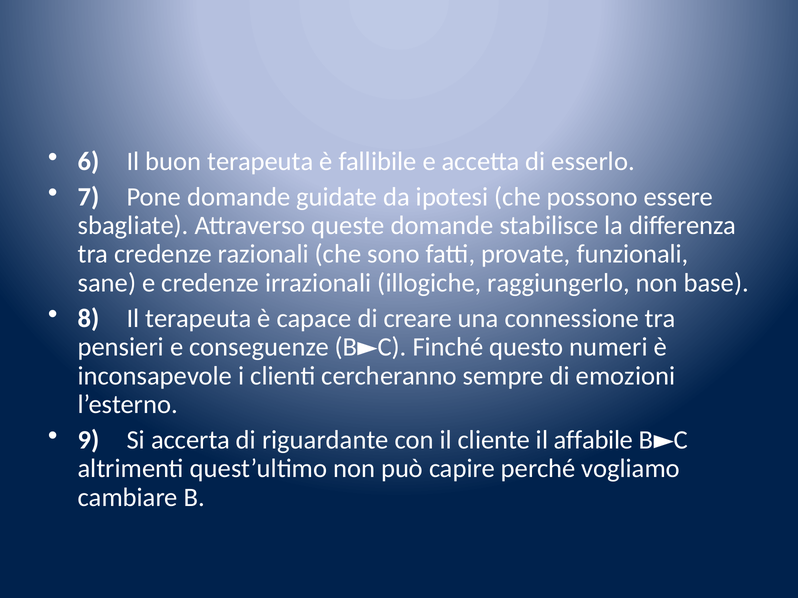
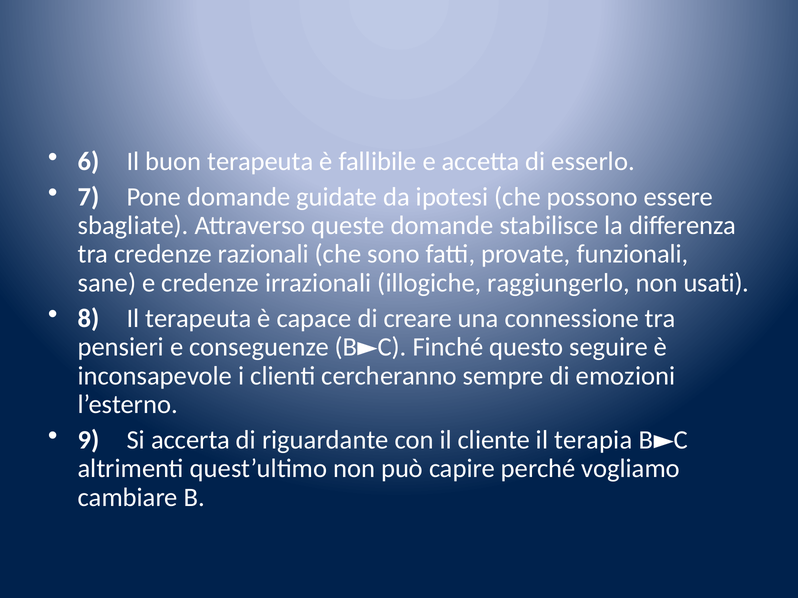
base: base -> usati (716, 283)
numeri: numeri -> seguire (609, 347)
affabile: affabile -> terapia (593, 440)
